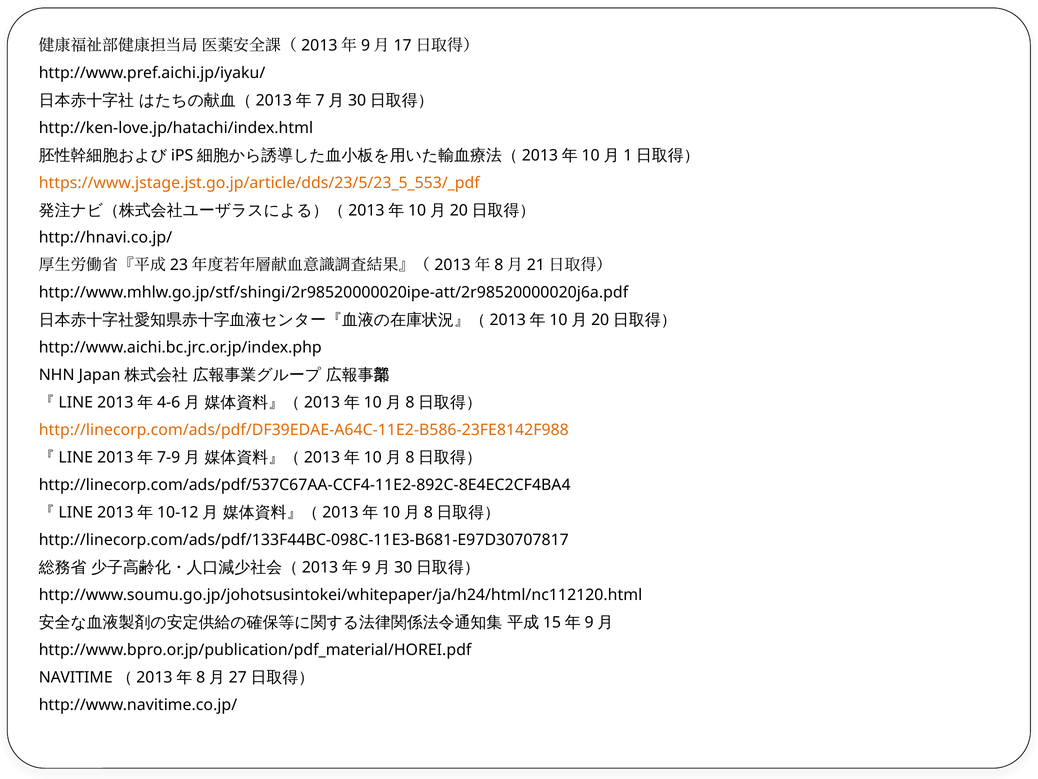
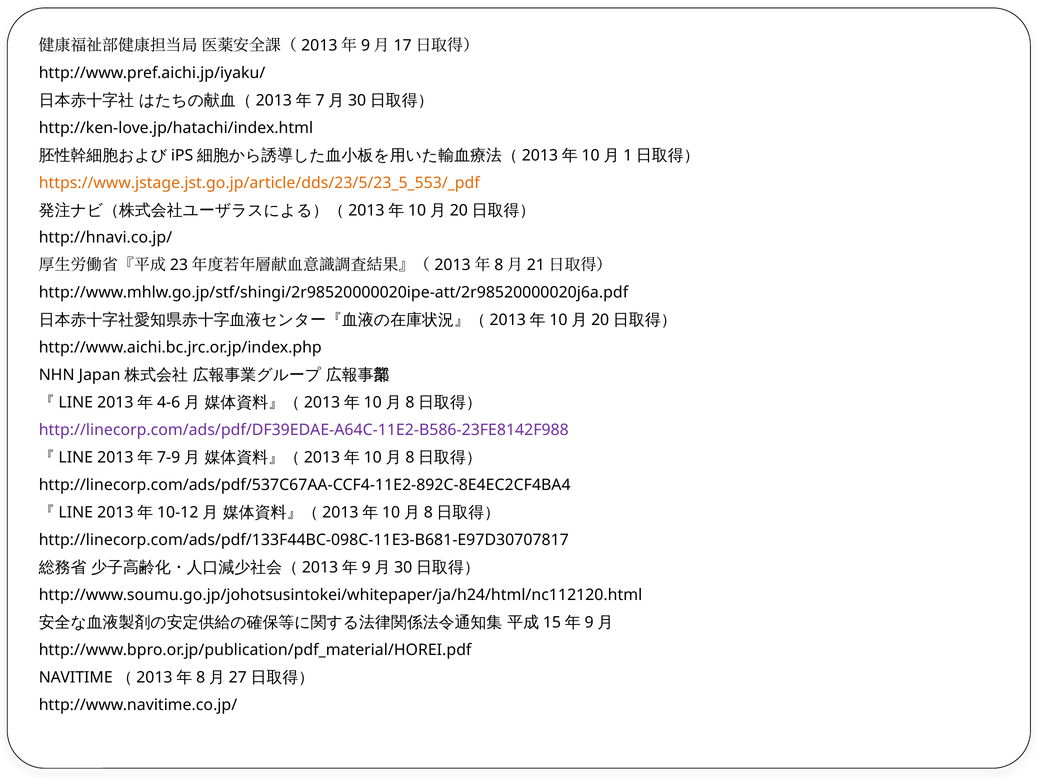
http://linecorp.com/ads/pdf/DF39EDAE-A64C-11E2-B586-23FE8142F988 colour: orange -> purple (304, 430)
